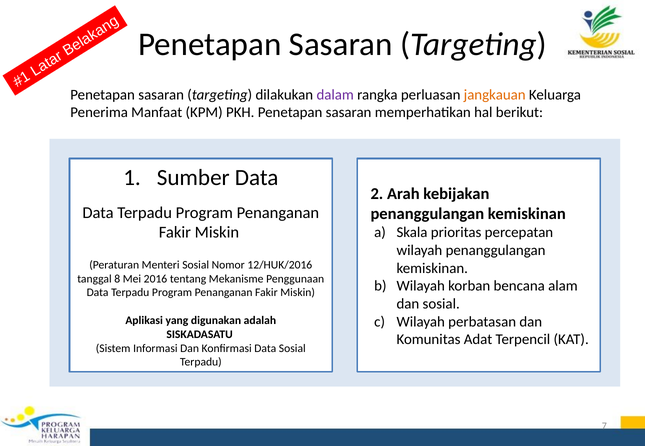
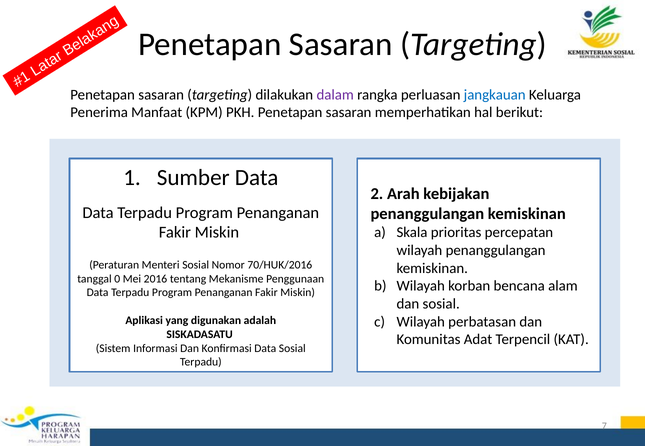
jangkauan colour: orange -> blue (495, 95)
12/HUK/2016: 12/HUK/2016 -> 70/HUK/2016 (280, 265)
8: 8 -> 0 (117, 279)
